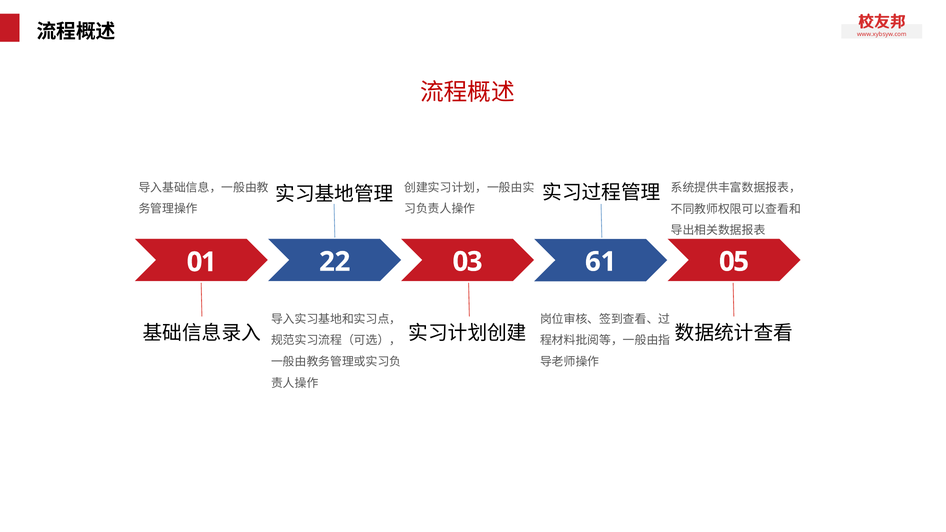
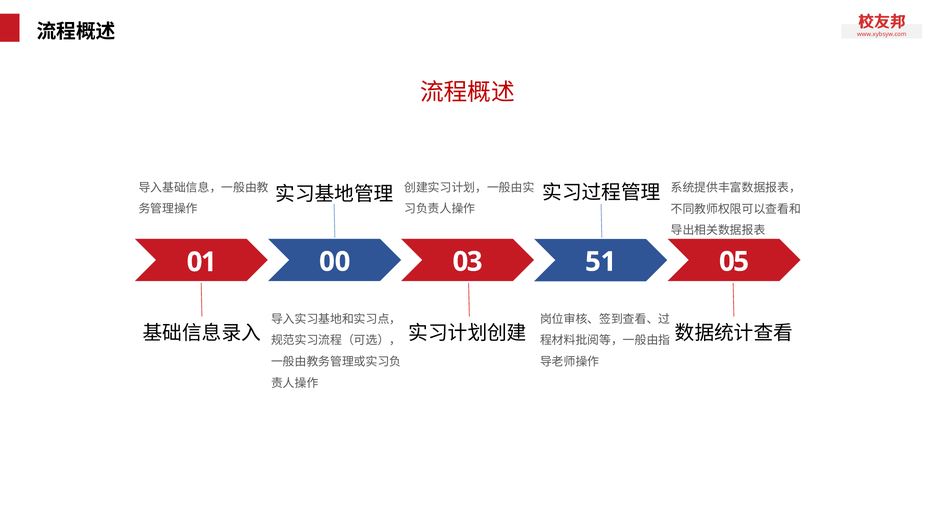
22: 22 -> 00 (335, 262)
61: 61 -> 51 (601, 262)
